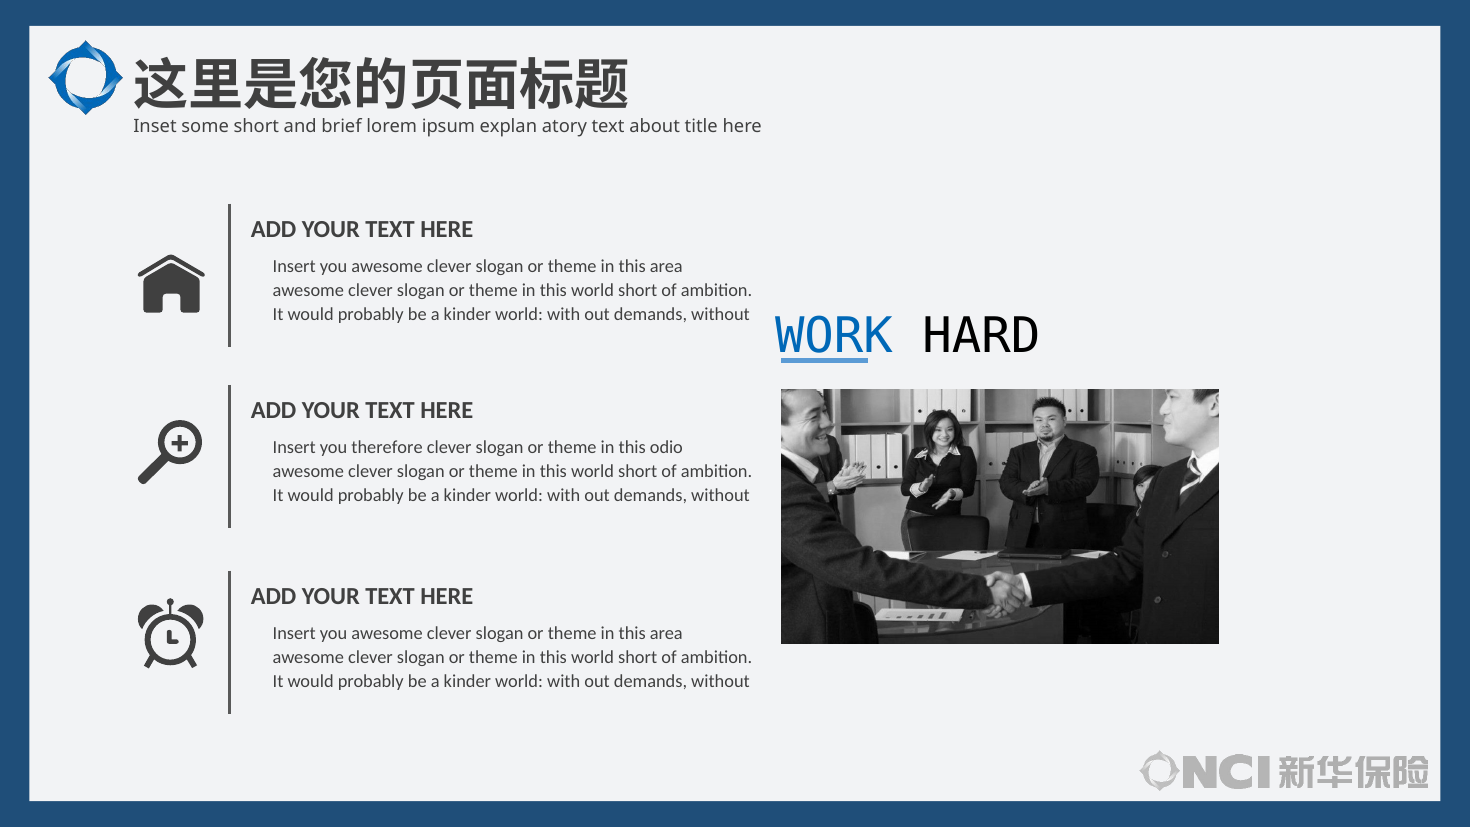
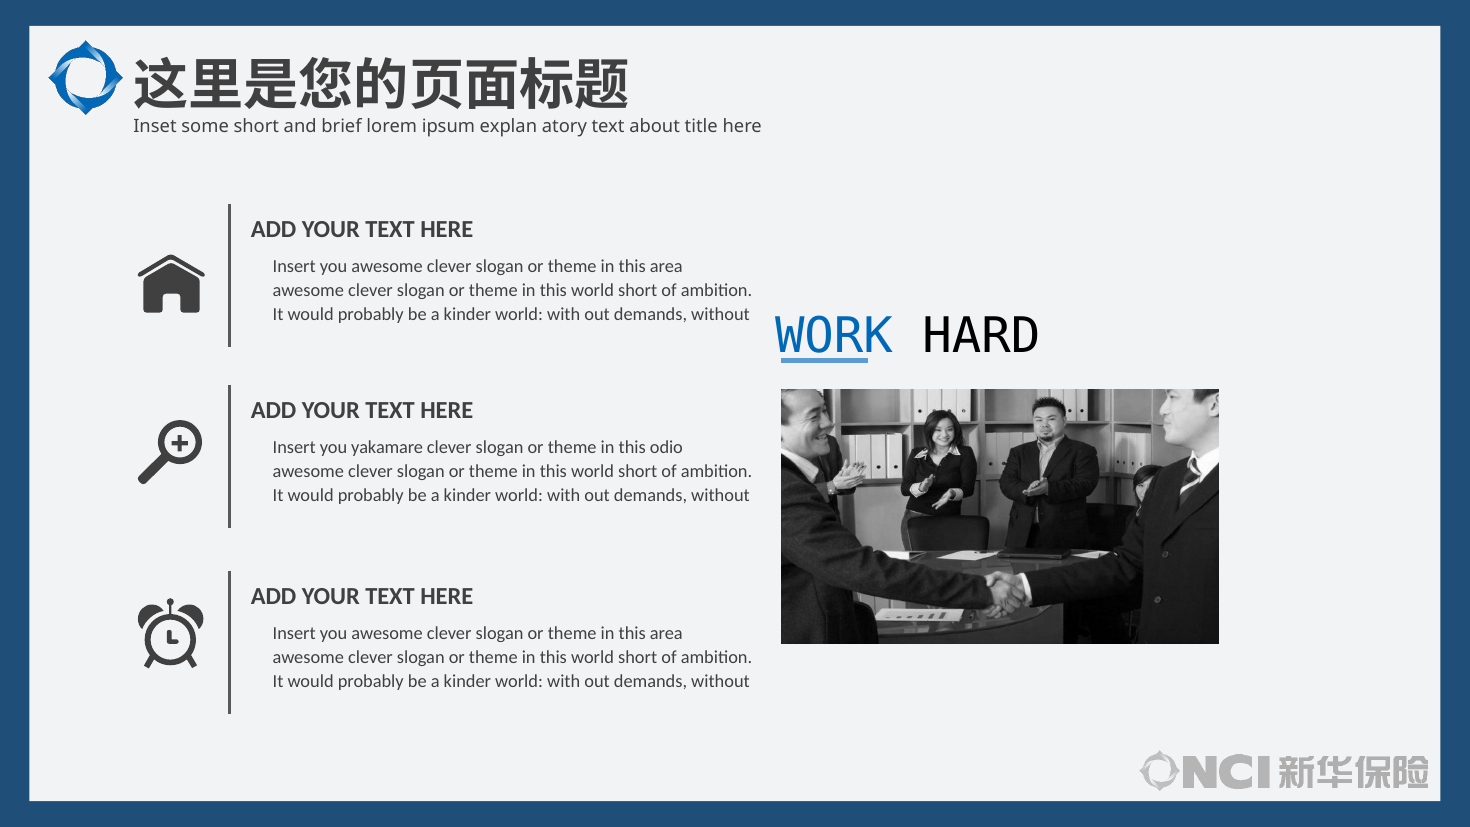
therefore: therefore -> yakamare (387, 447)
